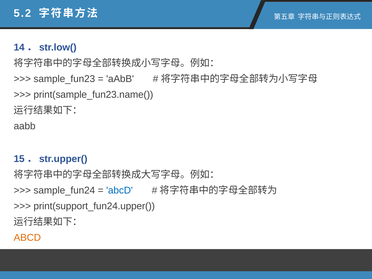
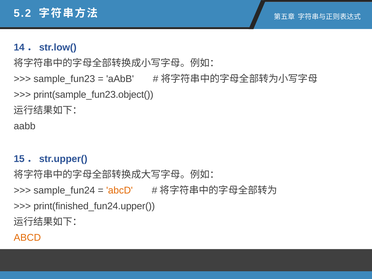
print(sample_fun23.name(: print(sample_fun23.name( -> print(sample_fun23.object( (93, 95)
abcD colour: blue -> orange (119, 190)
print(support_fun24.upper(: print(support_fun24.upper( -> print(finished_fun24.upper( (94, 206)
